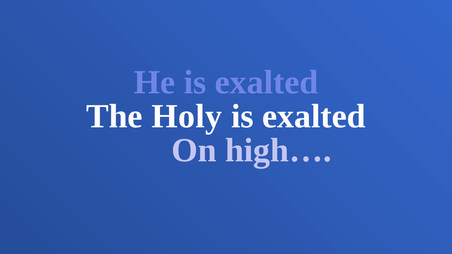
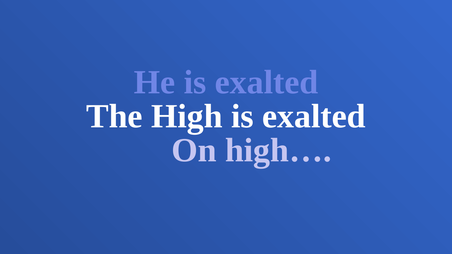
Holy: Holy -> High (187, 116)
